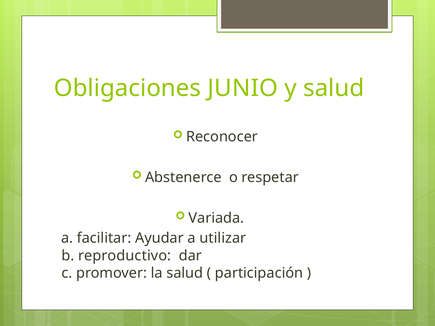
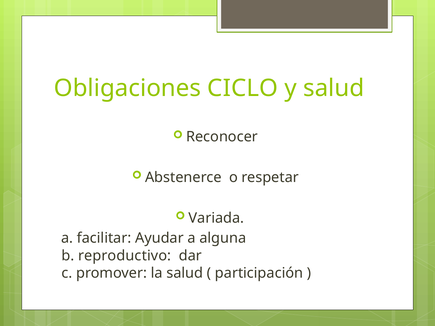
JUNIO: JUNIO -> CICLO (243, 88)
utilizar: utilizar -> alguna (223, 238)
